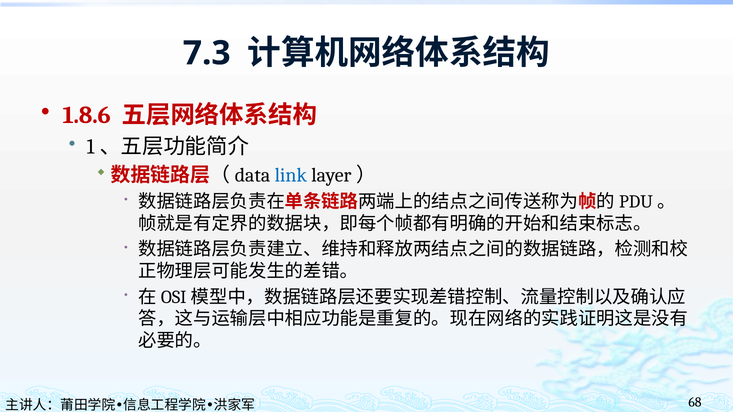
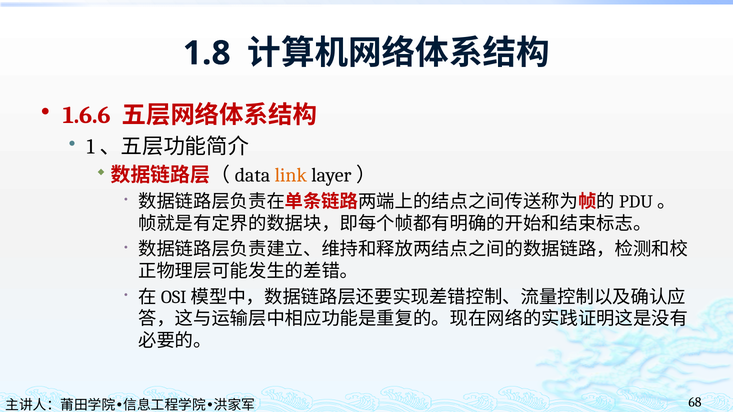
7.3: 7.3 -> 1.8 (207, 53)
1.8.6: 1.8.6 -> 1.6.6 (87, 115)
link colour: blue -> orange (291, 175)
